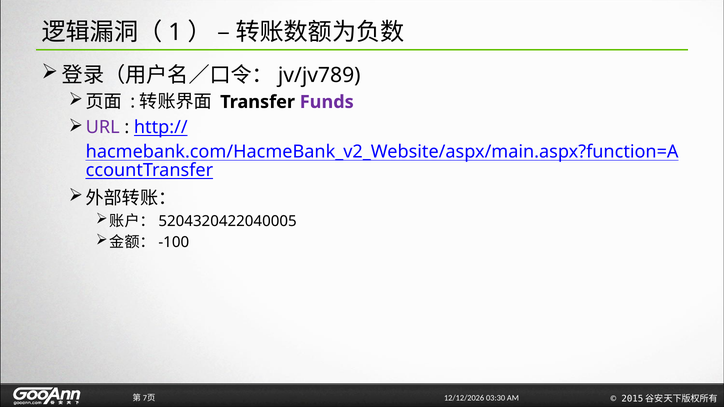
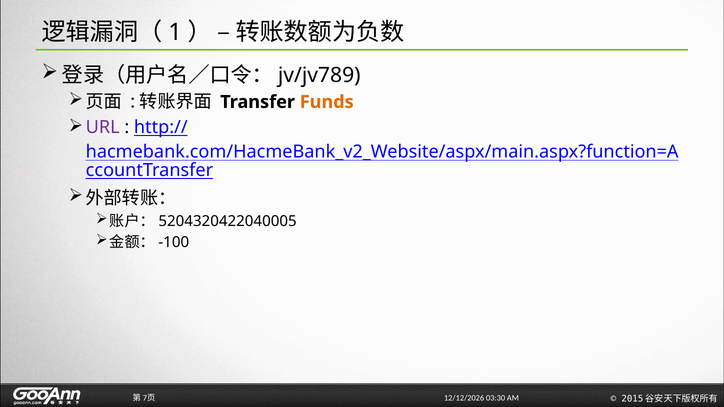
Funds colour: purple -> orange (327, 102)
